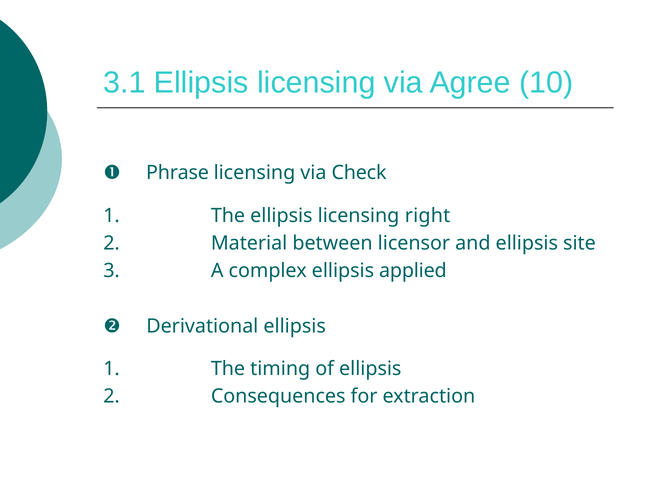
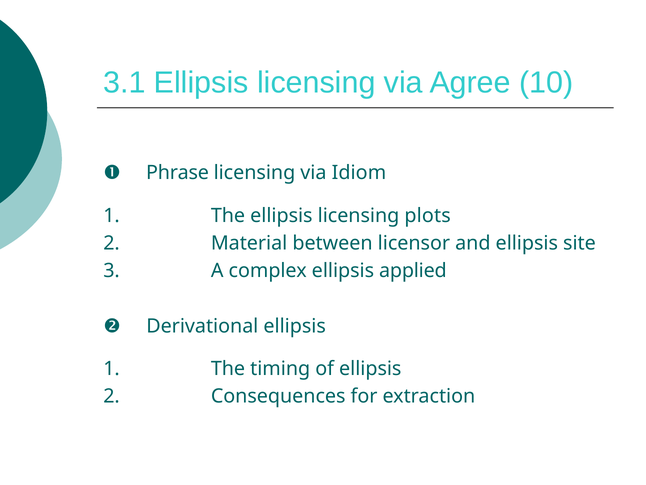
Check: Check -> Idiom (359, 173)
right: right -> plots (428, 215)
